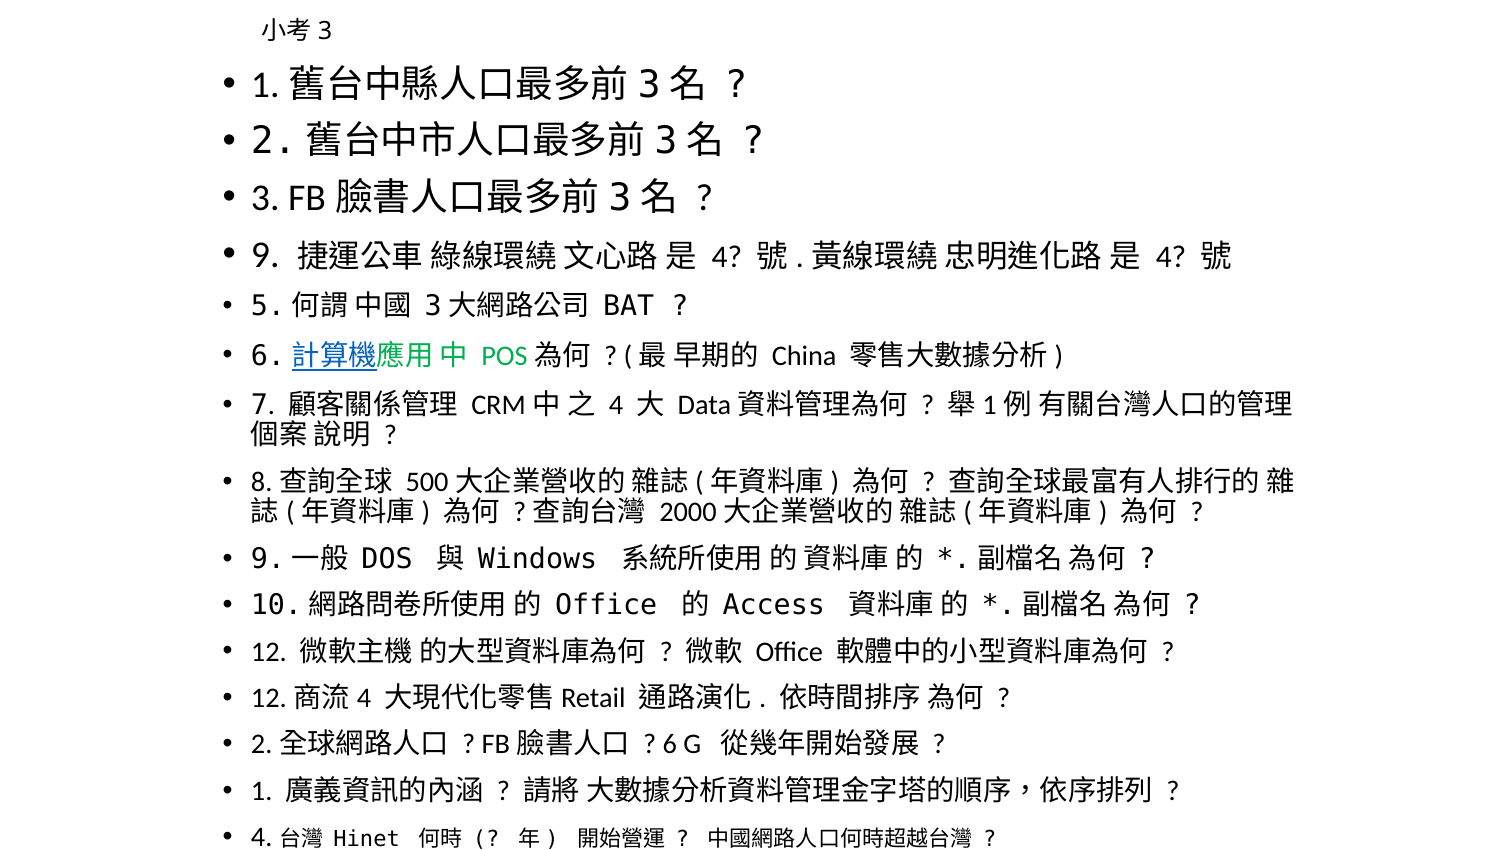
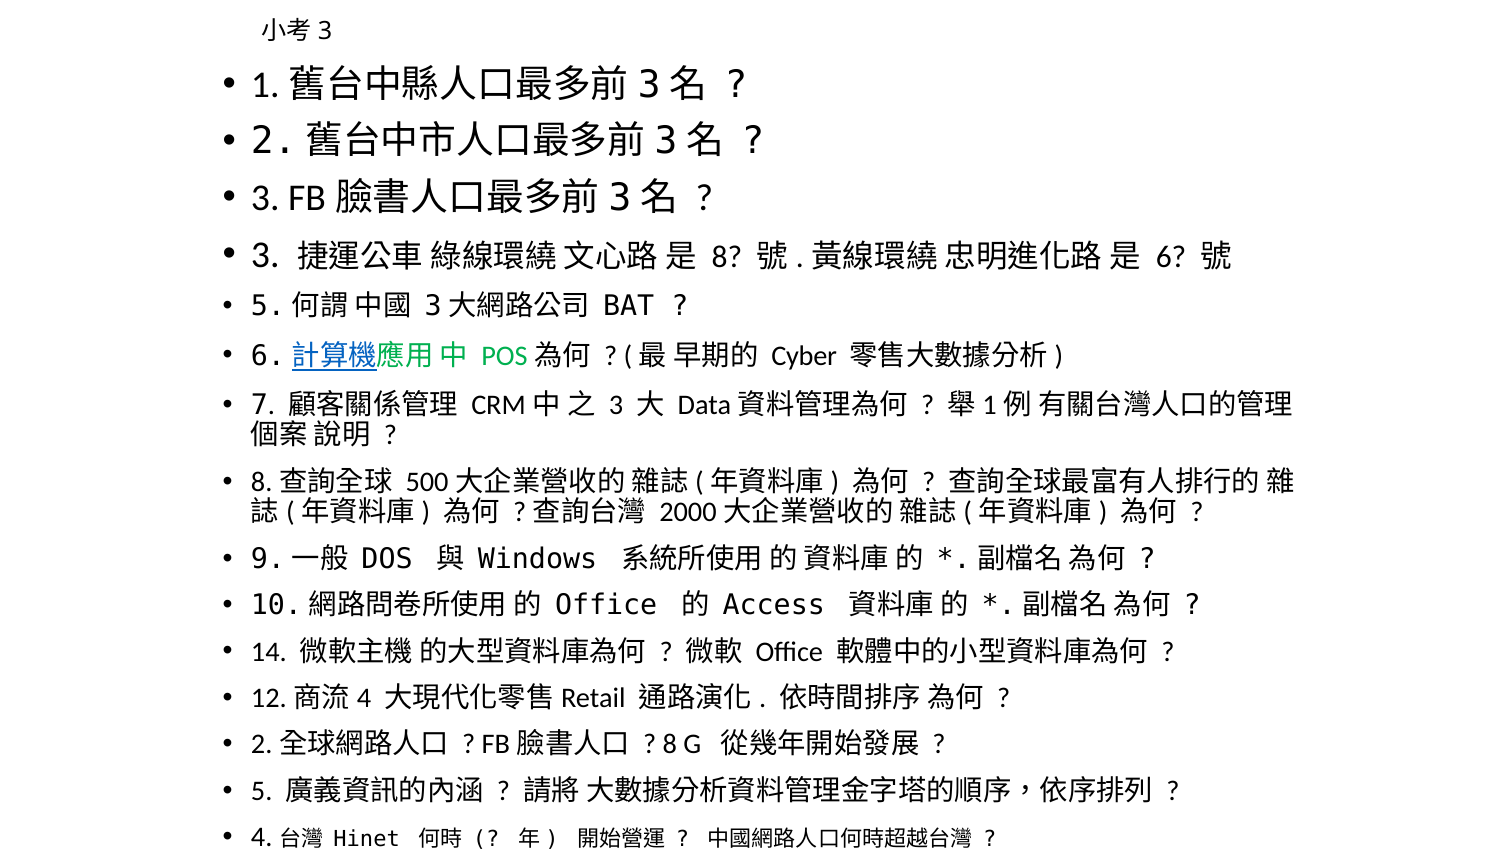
9: 9 -> 3 (265, 255)
4: 4 -> 8 (727, 257)
4: 4 -> 6 (1171, 257)
China: China -> Cyber (804, 356)
4: 4 -> 3 (616, 405)
12: 12 -> 14 (269, 652)
6: 6 -> 8 (670, 745)
1: 1 -> 5 (262, 791)
